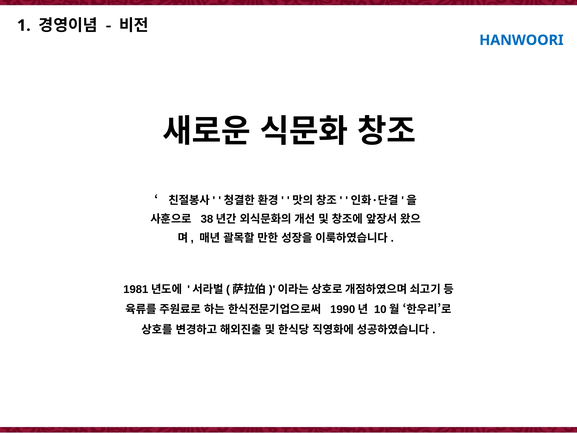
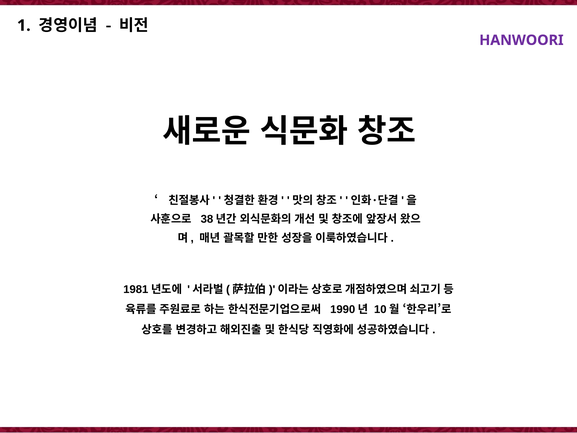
HANWOORI colour: blue -> purple (521, 40)
